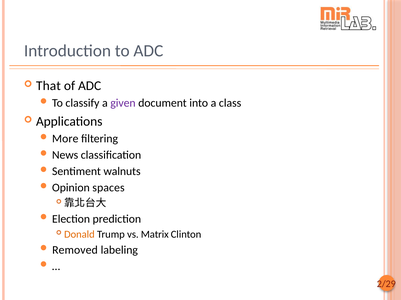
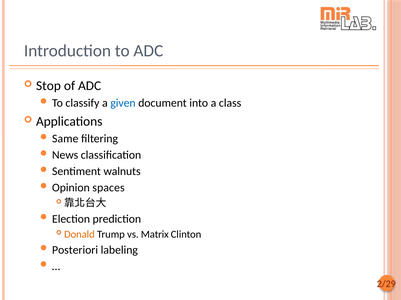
That: That -> Stop (48, 86)
given colour: purple -> blue (123, 103)
More: More -> Same (65, 139)
Removed: Removed -> Posteriori (75, 251)
